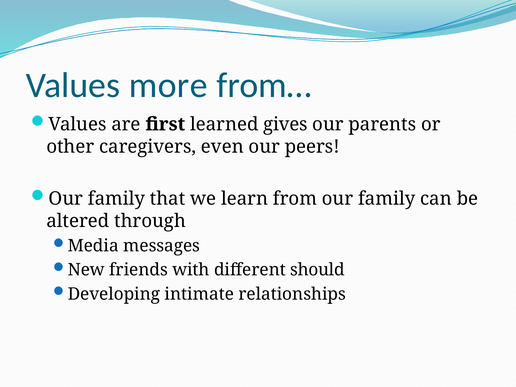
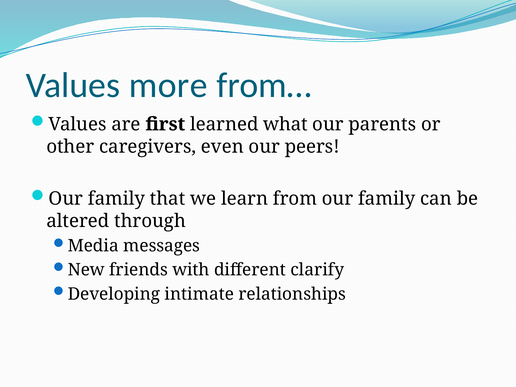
gives: gives -> what (285, 124)
should: should -> clarify (317, 270)
